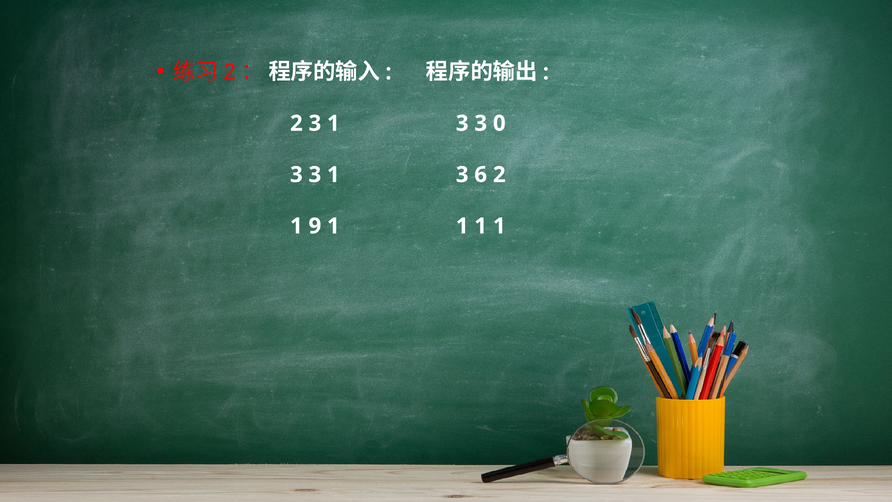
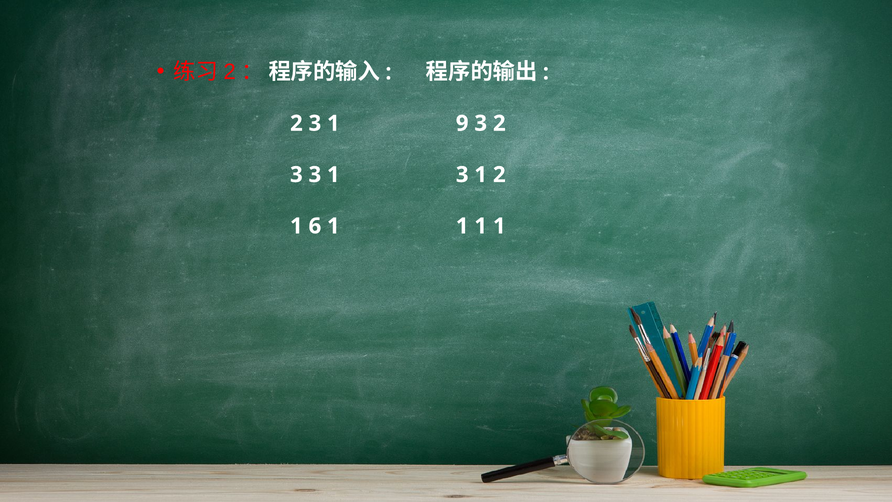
2 3 1 3: 3 -> 9 (462, 123)
3 0: 0 -> 2 (499, 123)
1 3 6: 6 -> 1 (481, 175)
9: 9 -> 6 (315, 226)
